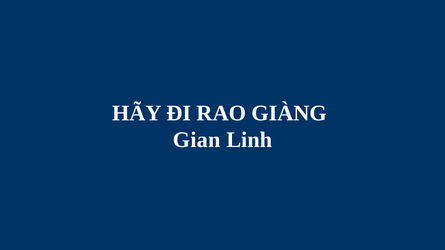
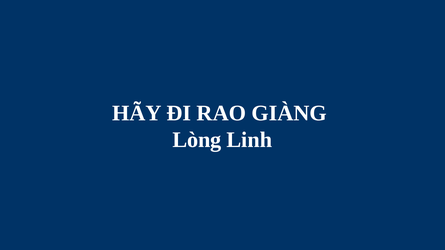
Gian: Gian -> Lòng (197, 140)
